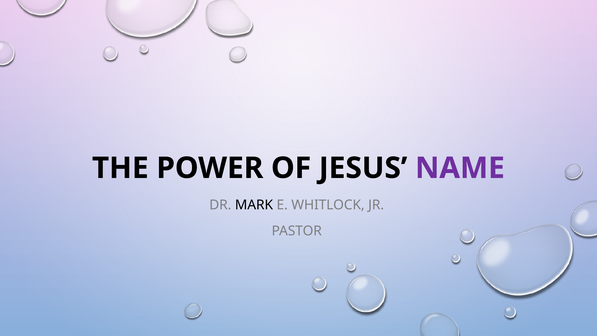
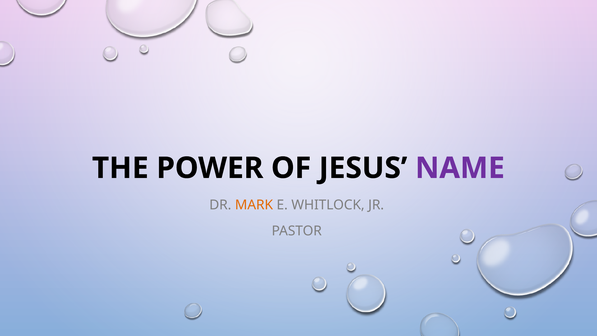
MARK colour: black -> orange (254, 205)
